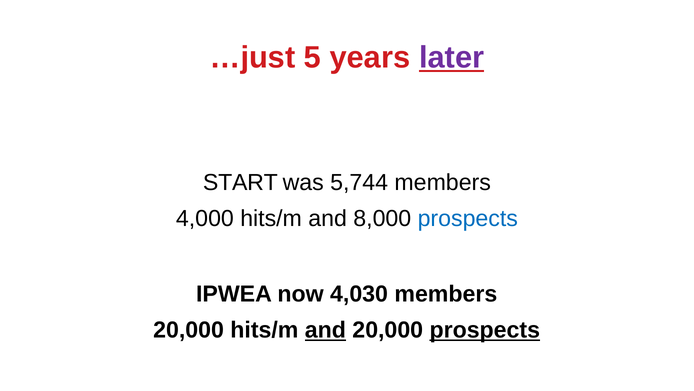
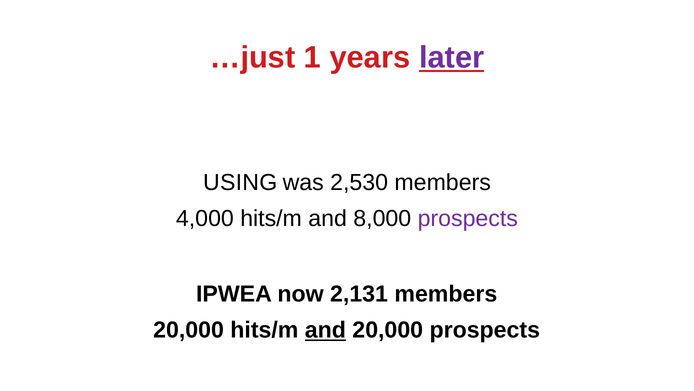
5: 5 -> 1 (312, 57)
START: START -> USING (240, 182)
5,744: 5,744 -> 2,530 (359, 182)
prospects colour: blue -> purple (468, 218)
4,030: 4,030 -> 2,131 (359, 294)
prospects underline: present -> none (485, 330)
